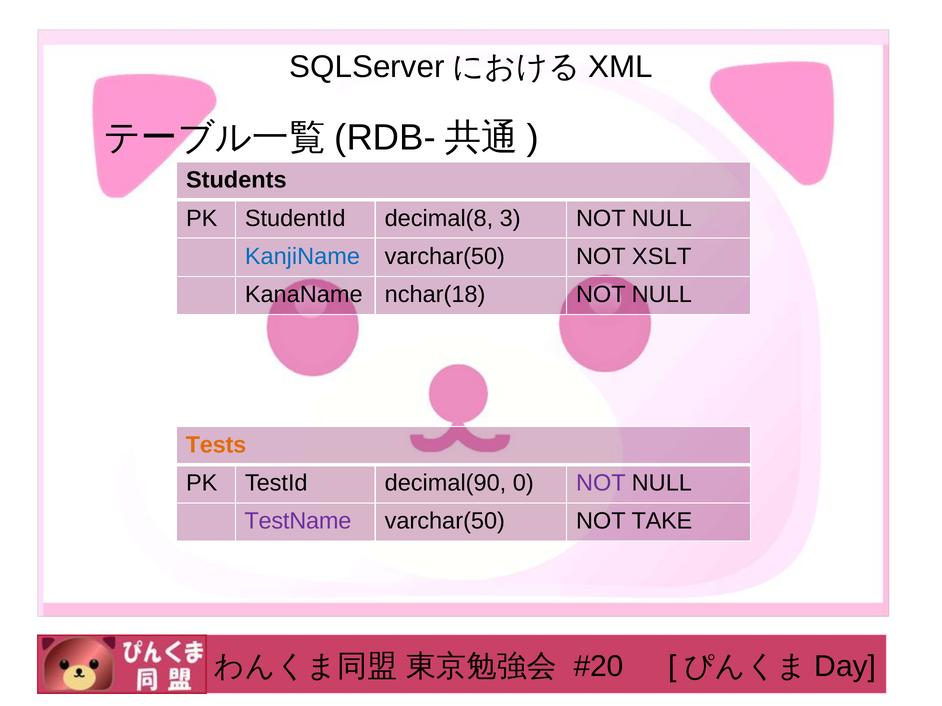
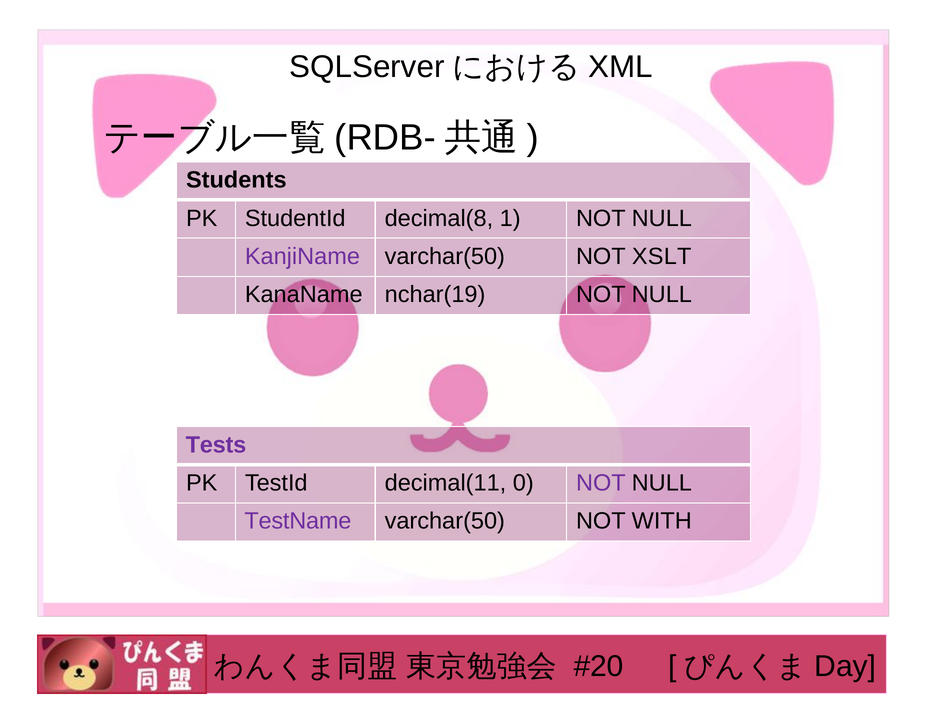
3: 3 -> 1 (510, 218)
KanjiName colour: blue -> purple (302, 257)
nchar(18: nchar(18 -> nchar(19 (435, 295)
Tests colour: orange -> purple (216, 445)
decimal(90: decimal(90 -> decimal(11 (445, 483)
TAKE: TAKE -> WITH (662, 522)
